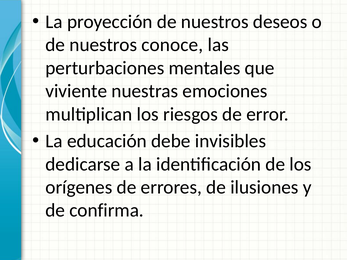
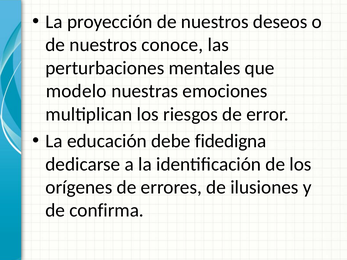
viviente: viviente -> modelo (76, 91)
invisibles: invisibles -> fidedigna (231, 141)
